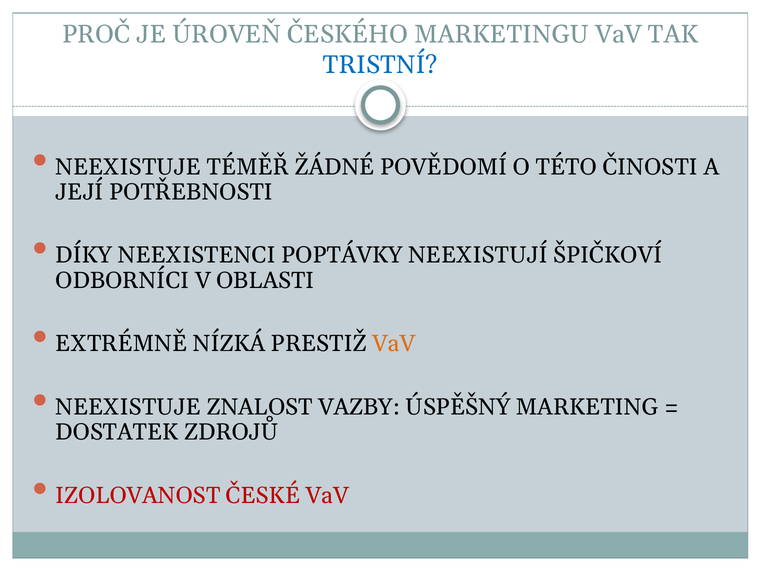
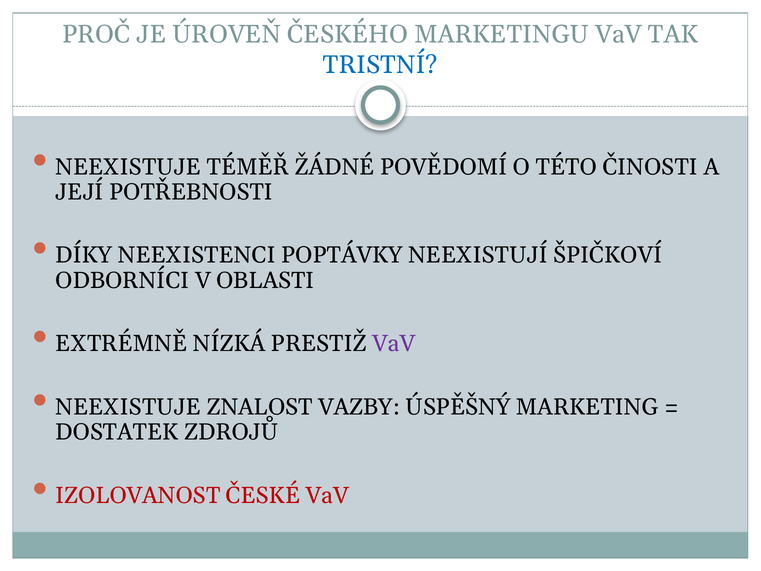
VaV colour: orange -> purple (394, 344)
